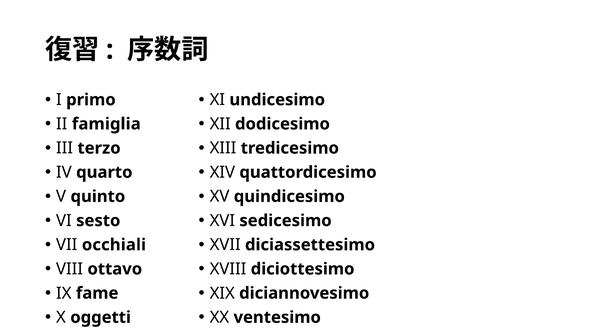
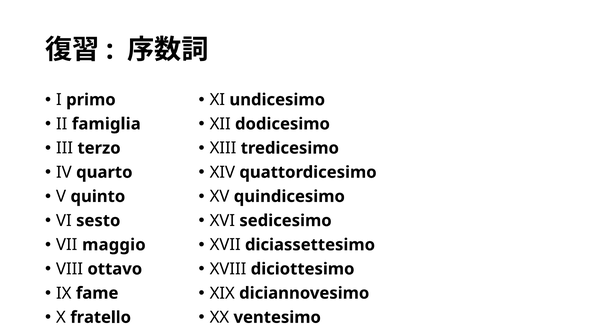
occhiali: occhiali -> maggio (114, 245)
oggetti: oggetti -> fratello (101, 317)
